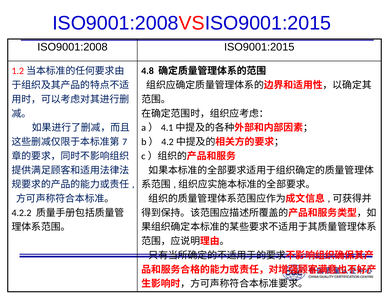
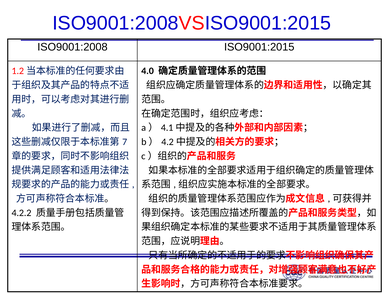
4.8: 4.8 -> 4.0 (148, 71)
